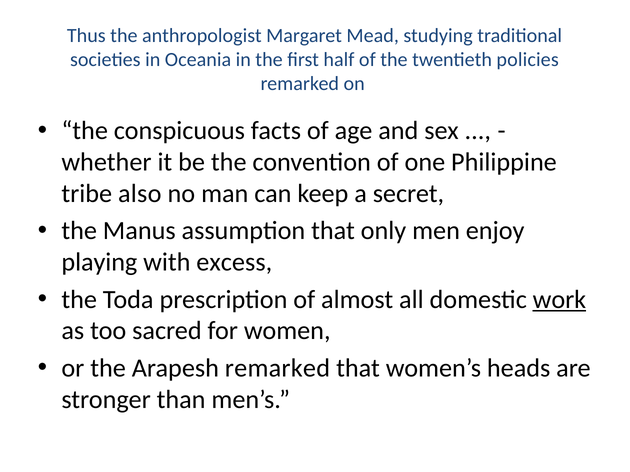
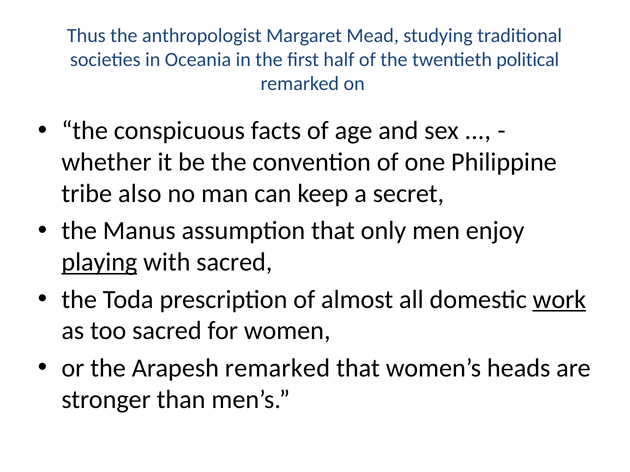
policies: policies -> political (528, 60)
playing underline: none -> present (99, 263)
with excess: excess -> sacred (234, 263)
